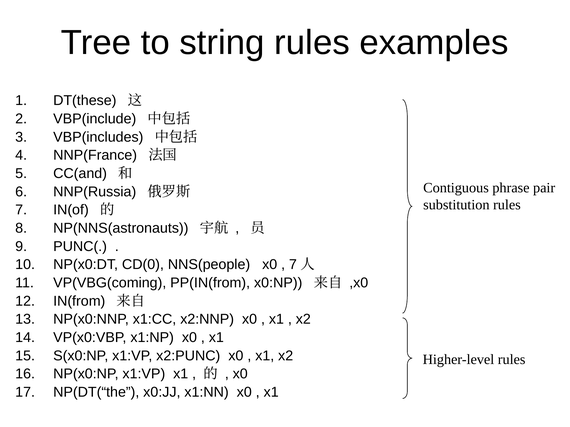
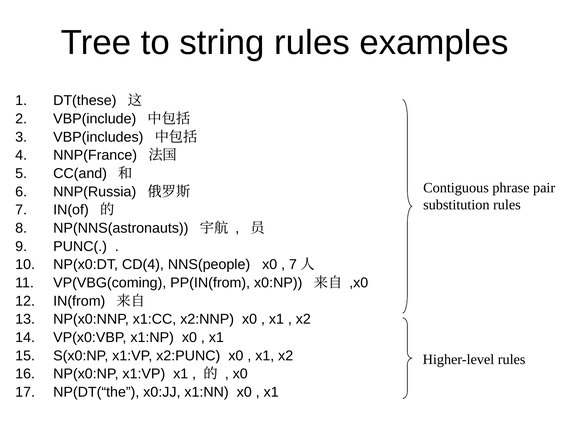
CD(0: CD(0 -> CD(4 (143, 265)
